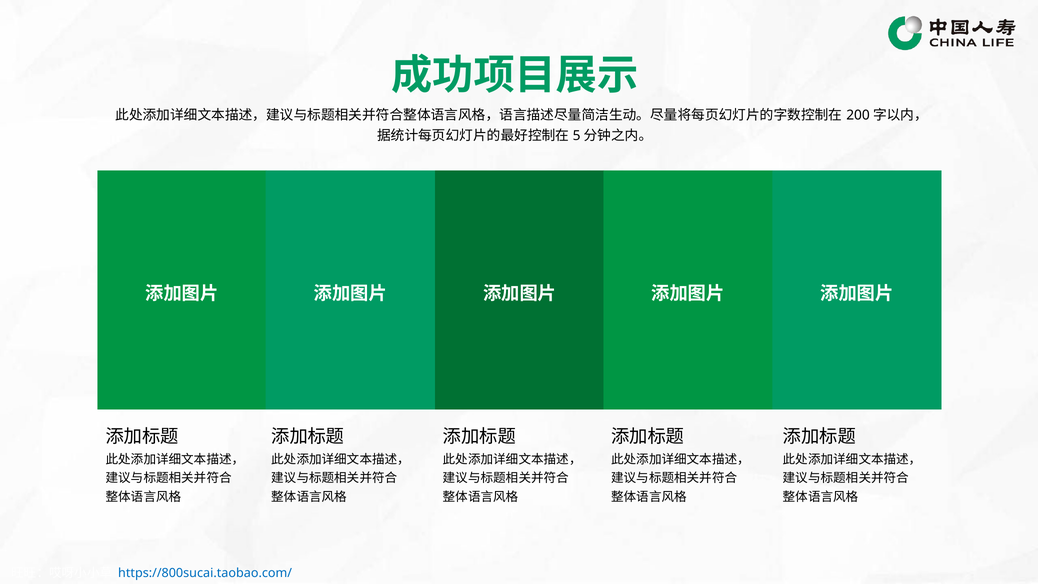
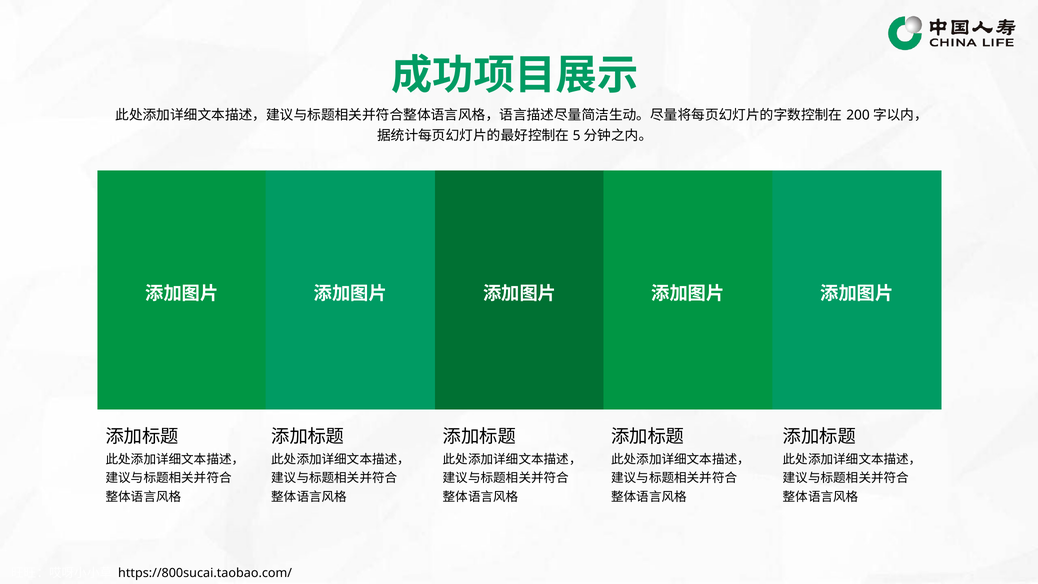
https://800sucai.taobao.com/ colour: blue -> black (205, 573)
